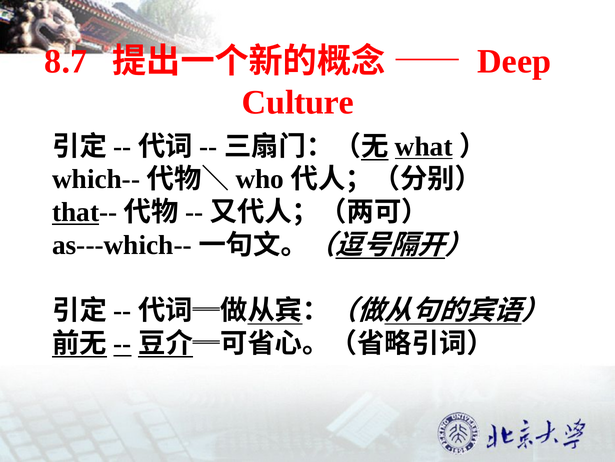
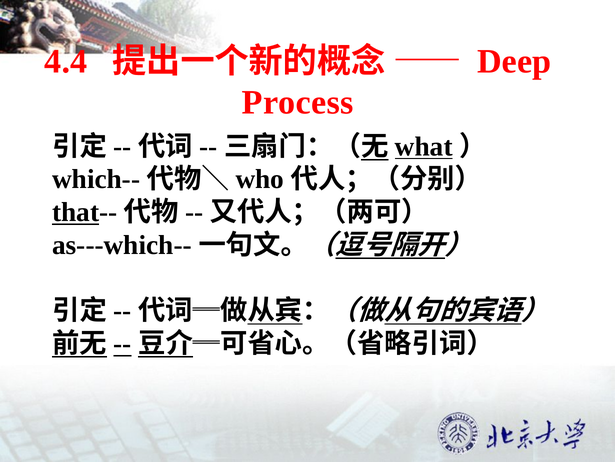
8.7: 8.7 -> 4.4 (66, 61)
Culture: Culture -> Process (298, 102)
